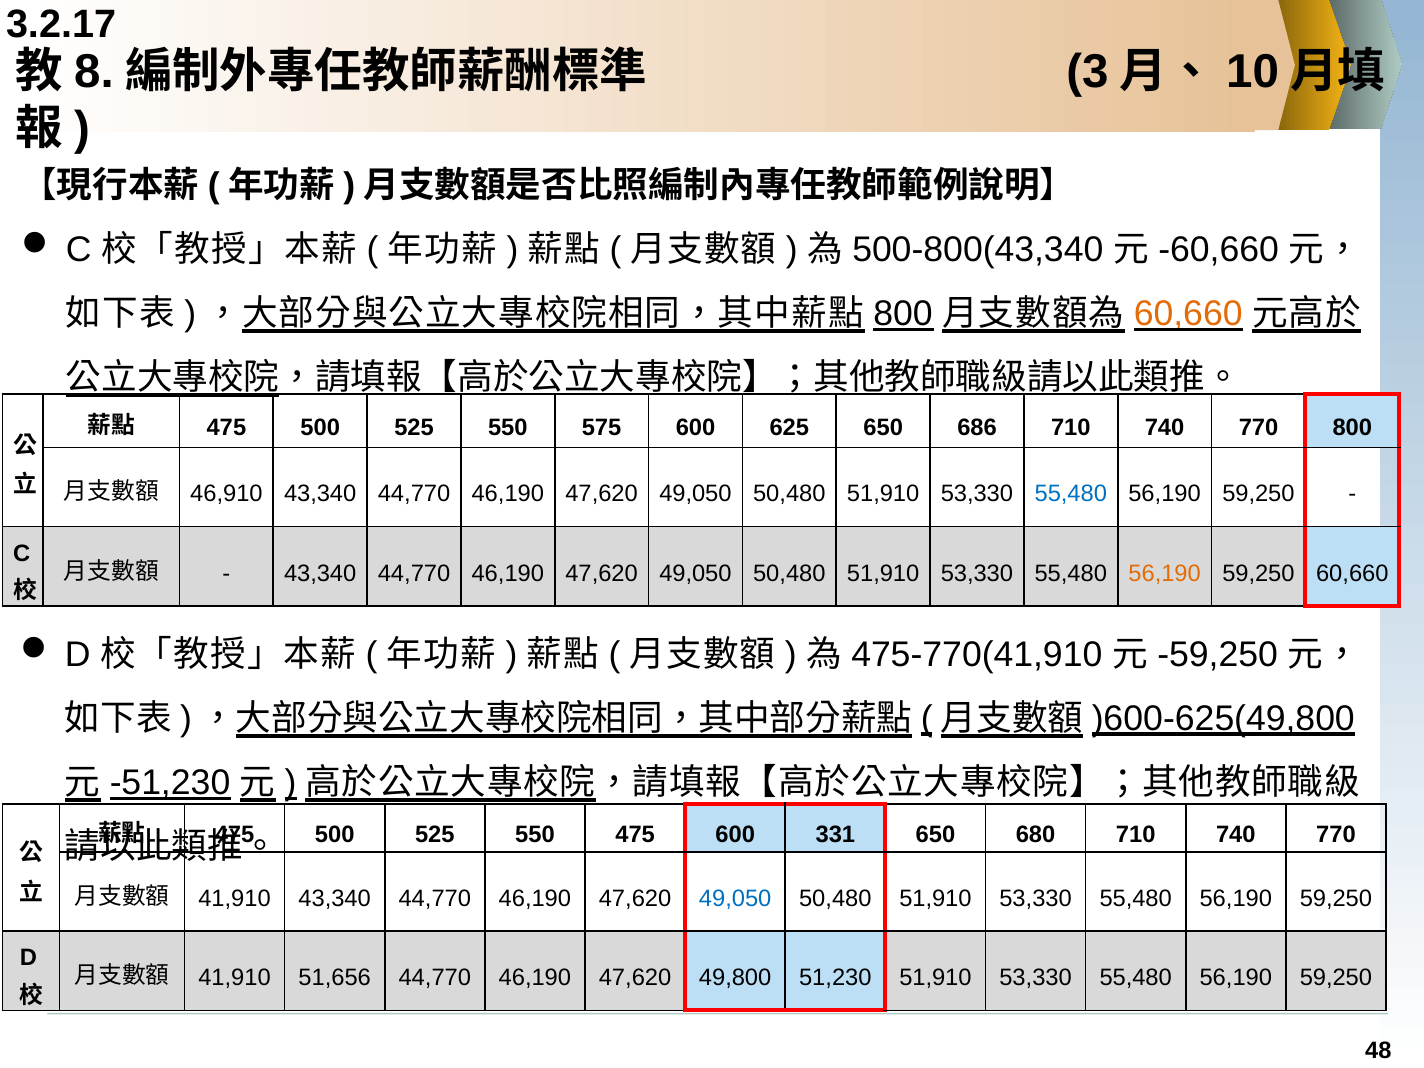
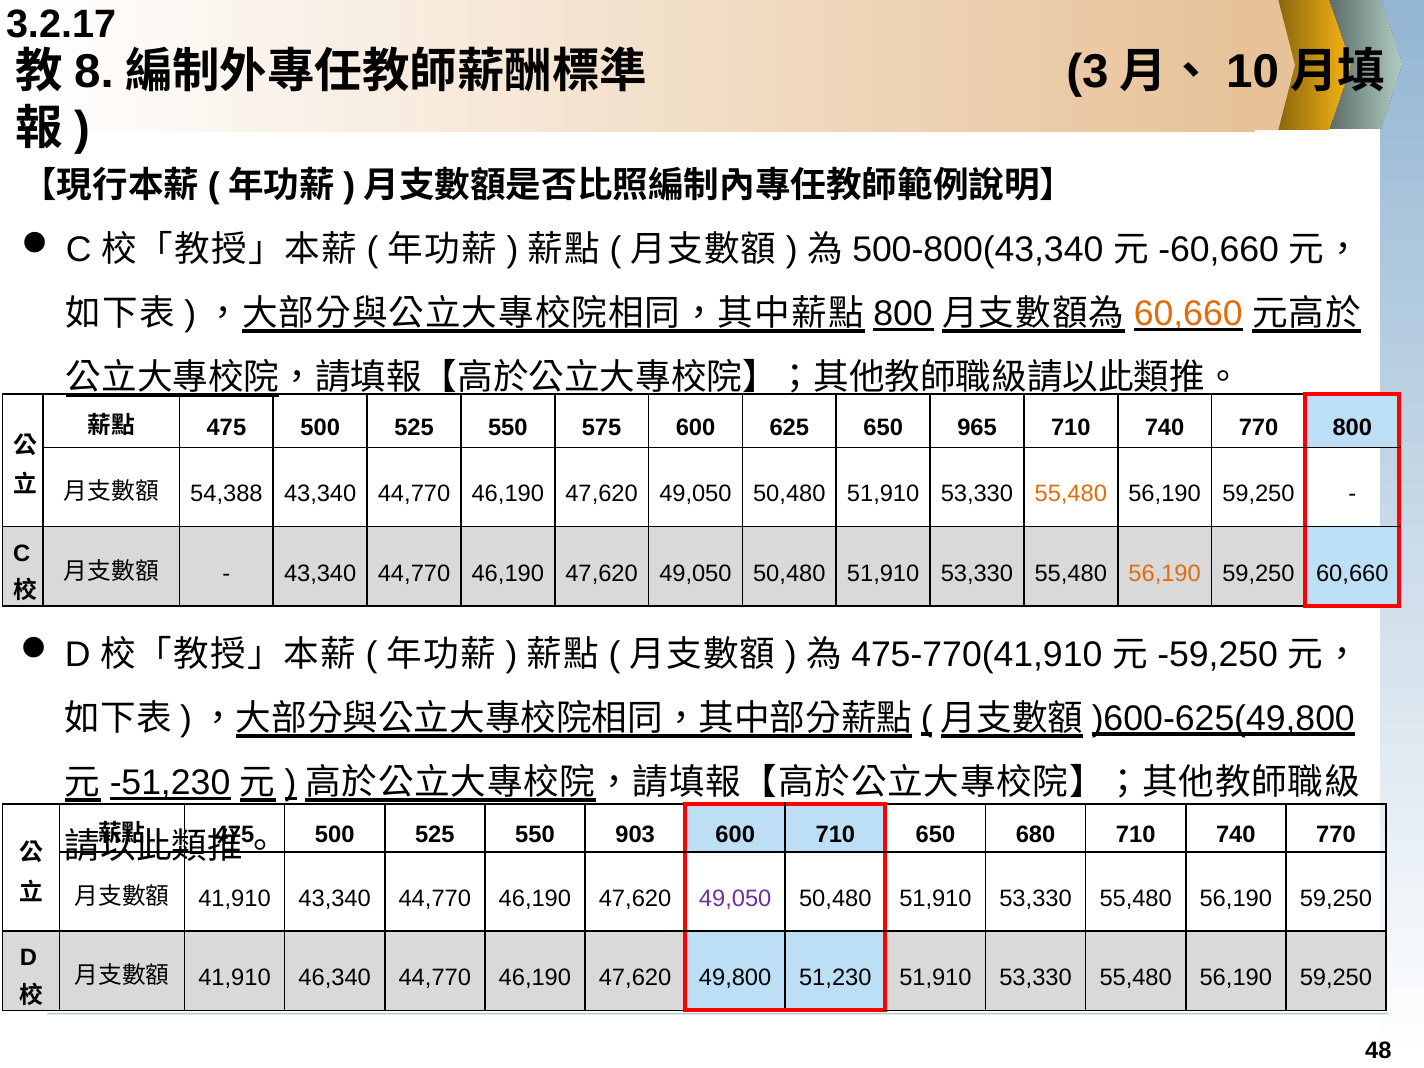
686: 686 -> 965 (977, 428)
46,910: 46,910 -> 54,388 (226, 494)
55,480 colour: blue -> orange (1071, 494)
550 475: 475 -> 903 (635, 835)
600 331: 331 -> 710 (835, 835)
49,050 colour: blue -> purple (735, 899)
51,656: 51,656 -> 46,340 (335, 978)
